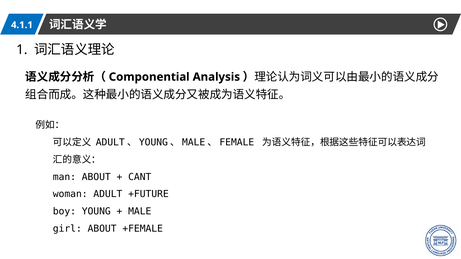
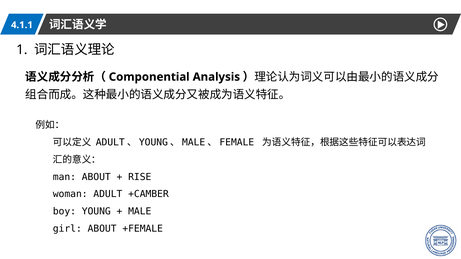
CANT: CANT -> RISE (140, 177)
+FUTURE: +FUTURE -> +CAMBER (148, 194)
